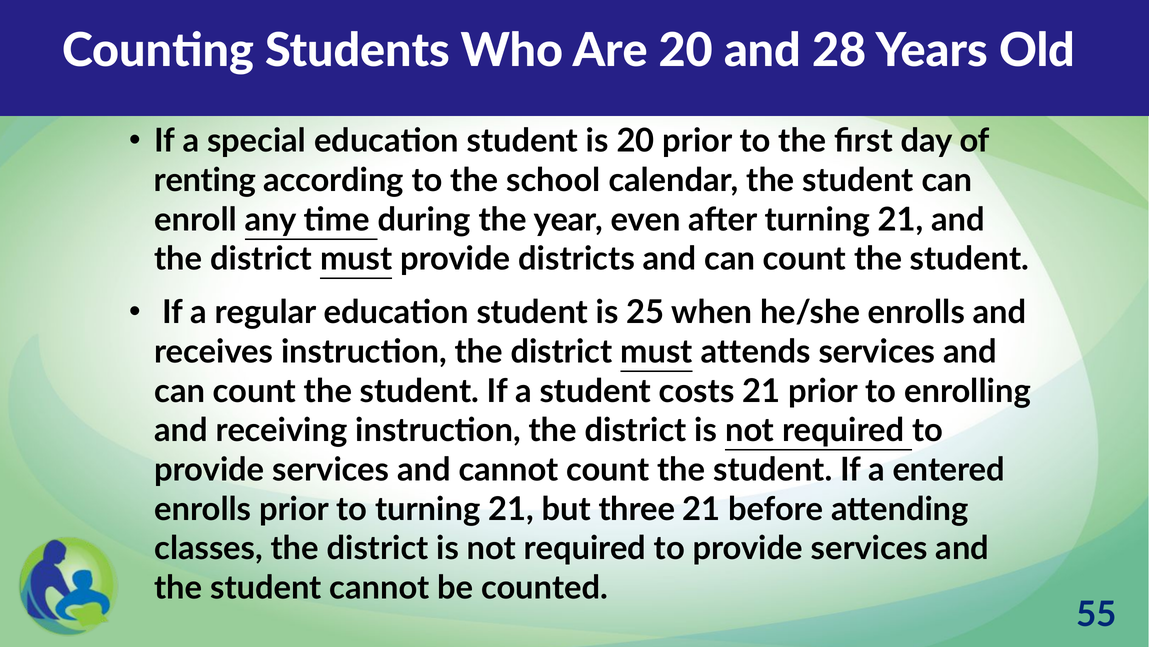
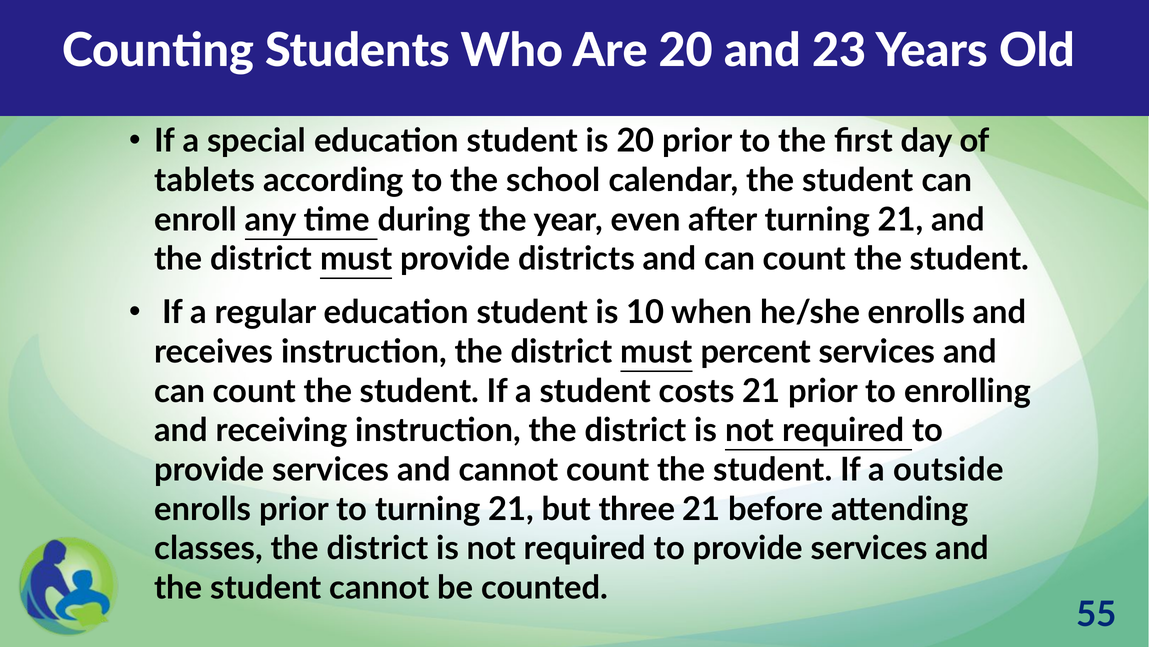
28: 28 -> 23 (839, 51)
renting: renting -> tablets (205, 180)
25: 25 -> 10 (645, 312)
attends: attends -> percent (756, 352)
entered: entered -> outside (948, 470)
